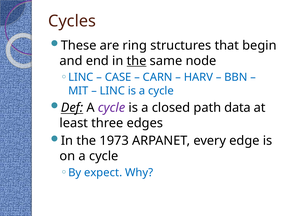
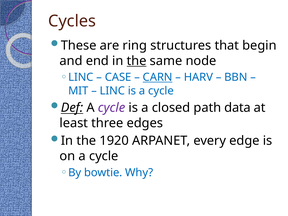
CARN underline: none -> present (158, 77)
1973: 1973 -> 1920 (114, 141)
expect: expect -> bowtie (103, 173)
